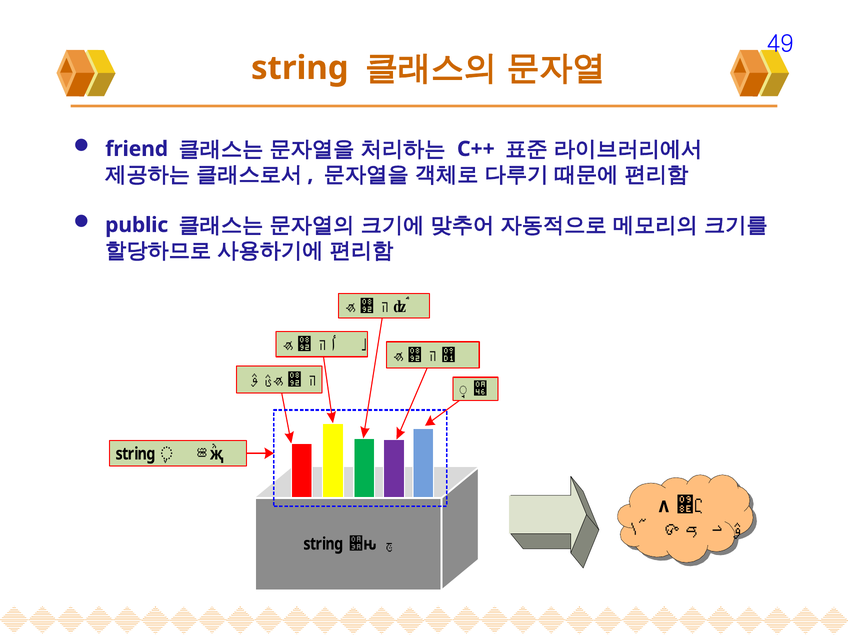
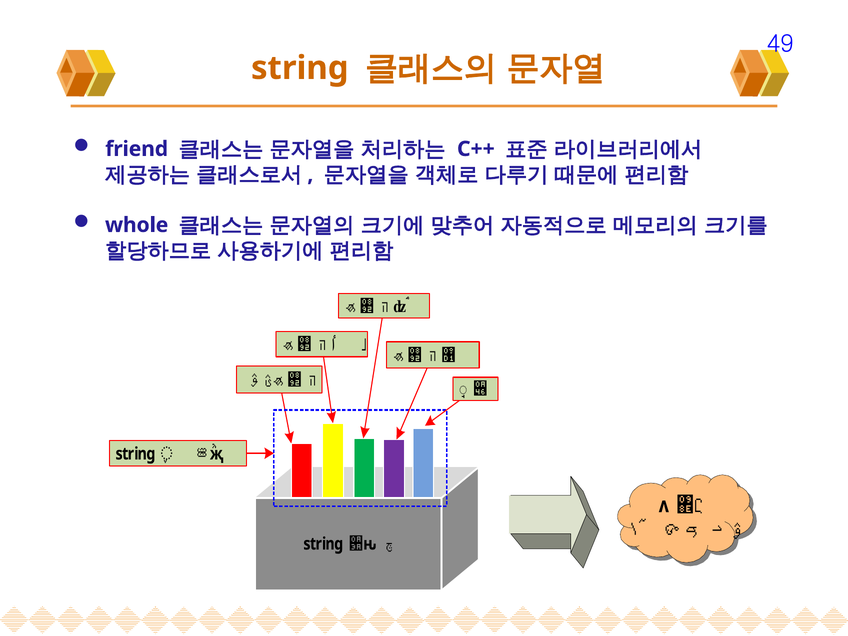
public: public -> whole (137, 225)
